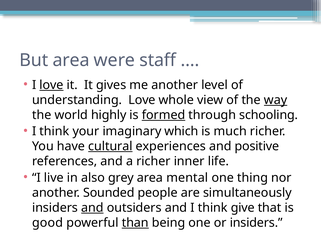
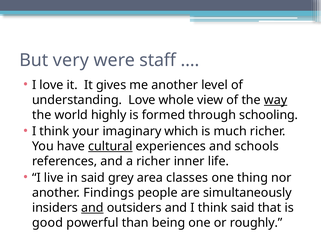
But area: area -> very (71, 60)
love underline: present -> none (51, 85)
formed underline: present -> none (164, 115)
positive: positive -> schools (257, 146)
in also: also -> said (93, 177)
mental: mental -> classes (187, 177)
Sounded: Sounded -> Findings (109, 192)
think give: give -> said (243, 207)
than underline: present -> none (135, 222)
or insiders: insiders -> roughly (256, 222)
